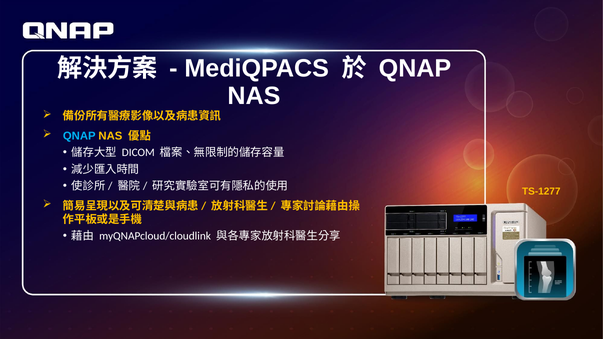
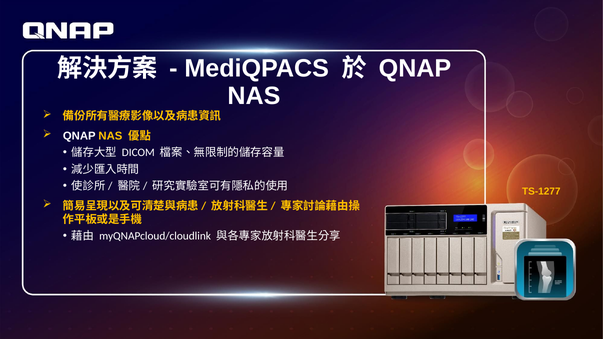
QNAP colour: light blue -> white (79, 136)
